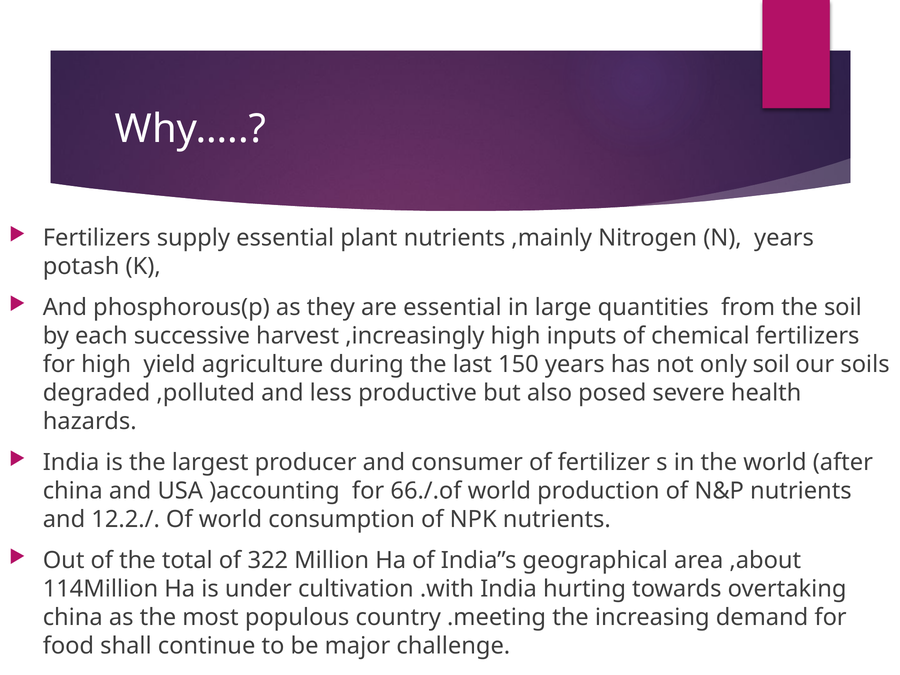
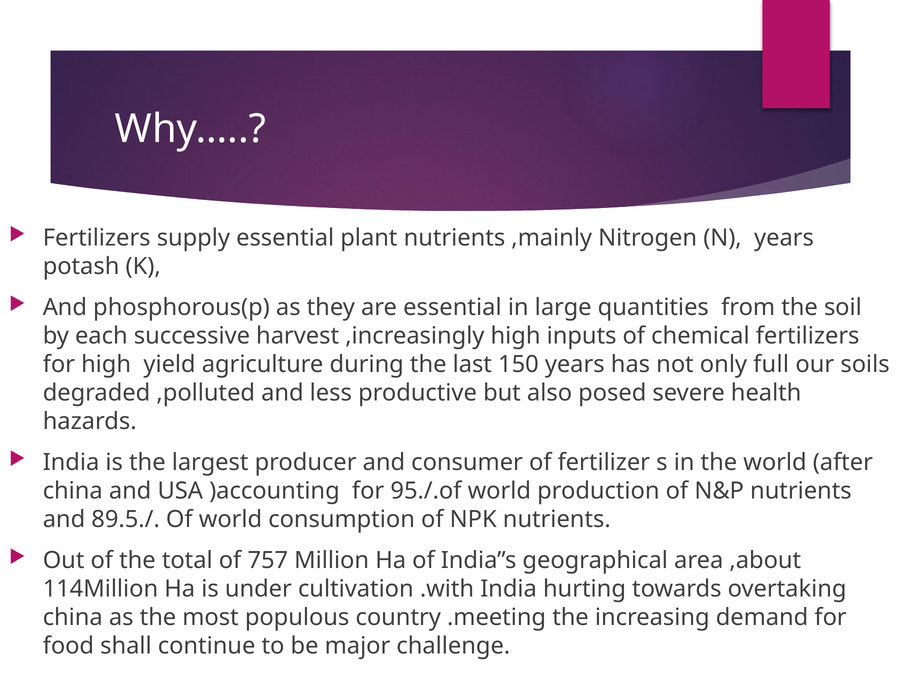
only soil: soil -> full (771, 364)
66./.of: 66./.of -> 95./.of (426, 491)
12.2./: 12.2./ -> 89.5./ (126, 519)
322: 322 -> 757 (268, 560)
